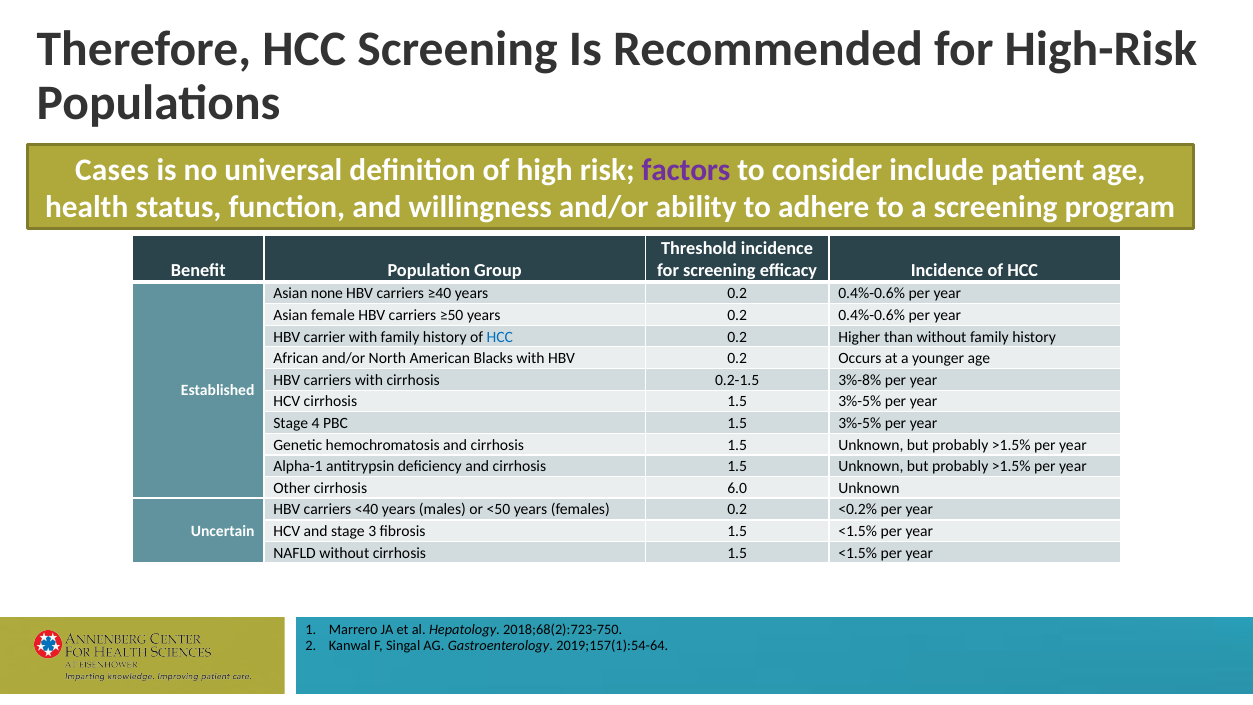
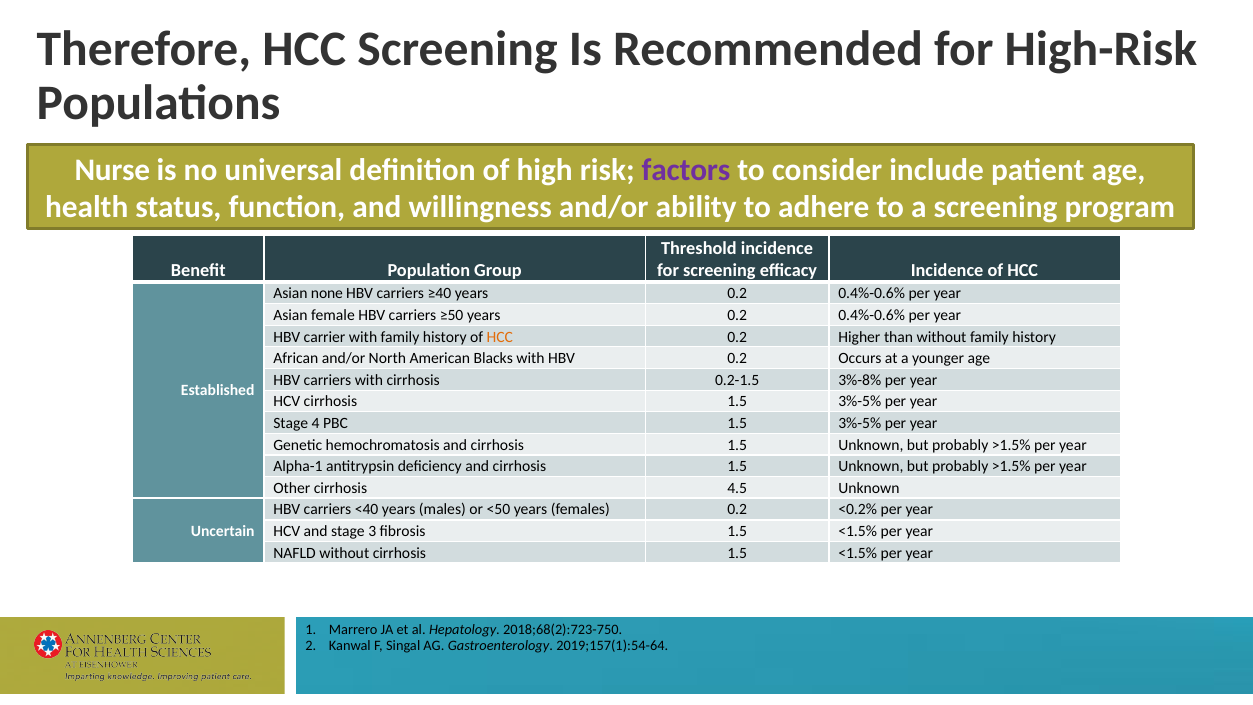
Cases: Cases -> Nurse (112, 170)
HCC colour: blue -> orange (500, 337)
6.0: 6.0 -> 4.5 (737, 488)
